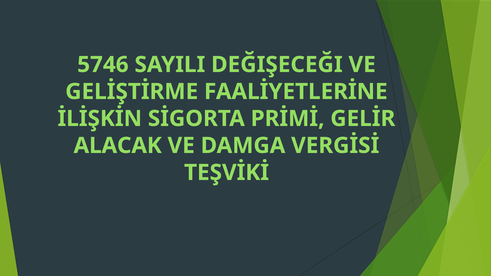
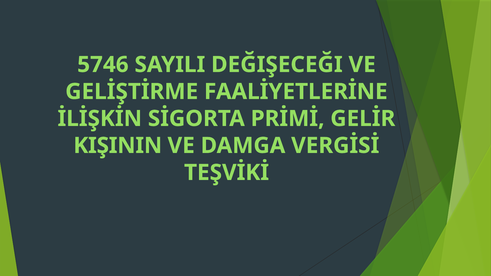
ALACAK: ALACAK -> KIŞININ (118, 146)
